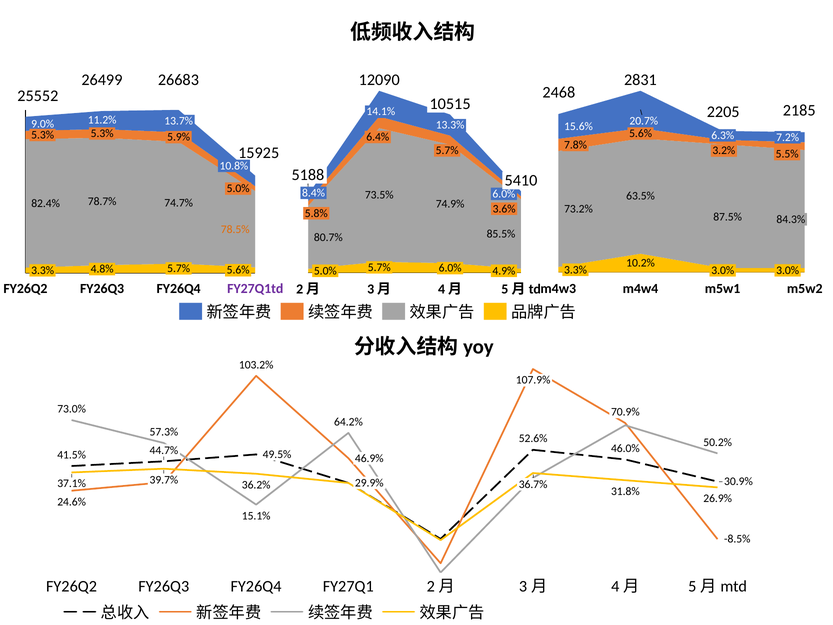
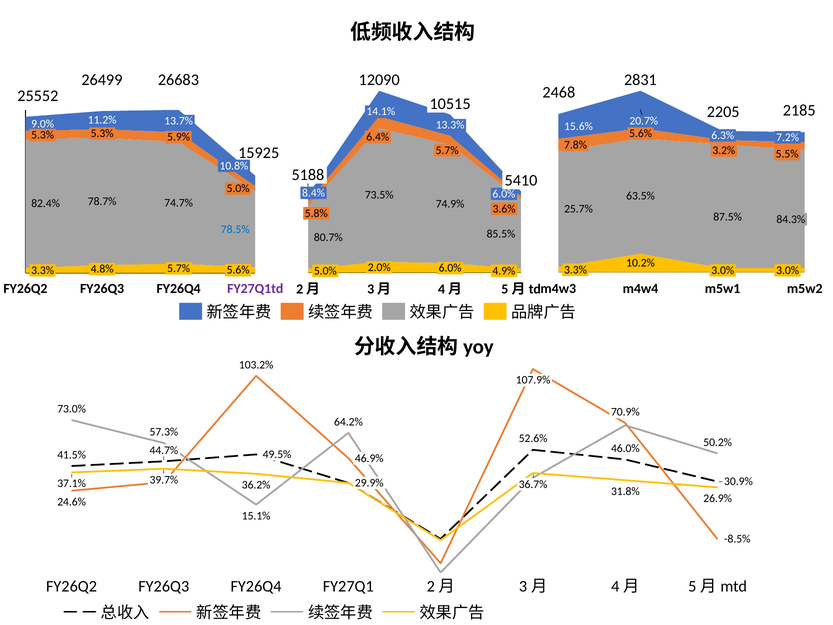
73.2%: 73.2% -> 25.7% (578, 209)
78.5% colour: orange -> blue (235, 229)
5.7%: 5.7% -> 2.0% (379, 267)
